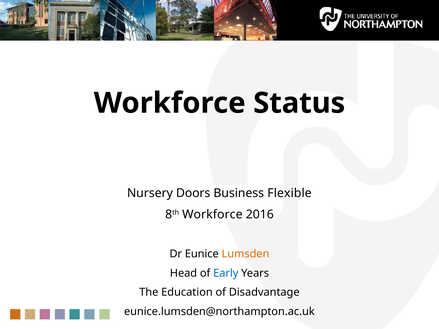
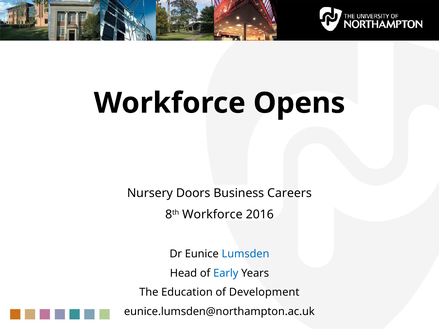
Status: Status -> Opens (299, 103)
Flexible: Flexible -> Careers (290, 193)
Lumsden colour: orange -> blue (246, 254)
Disadvantage: Disadvantage -> Development (264, 293)
